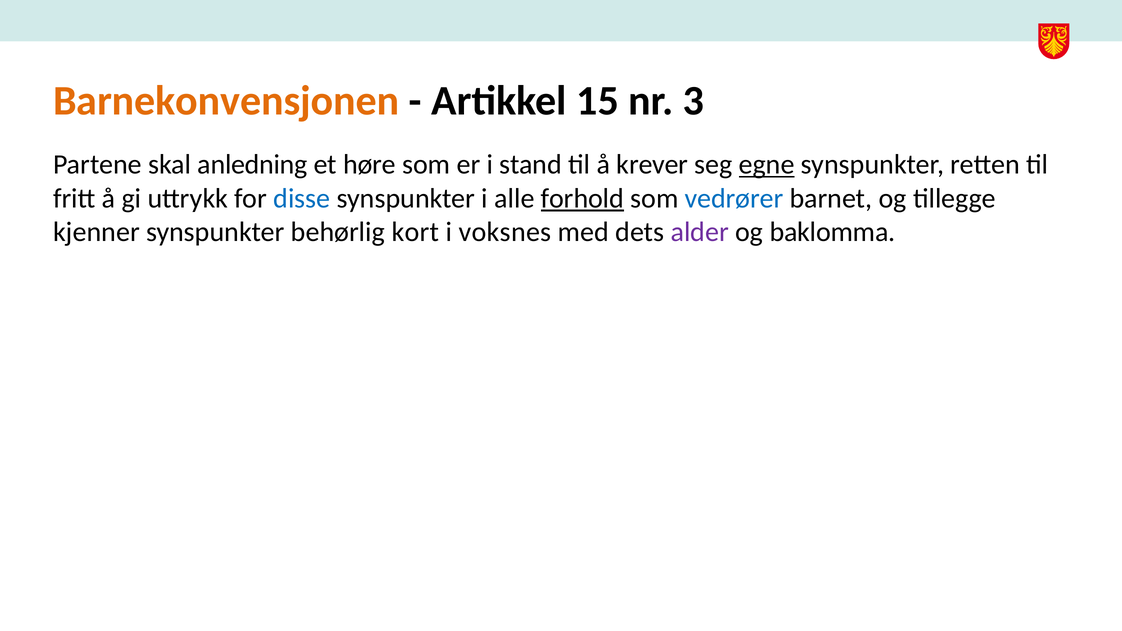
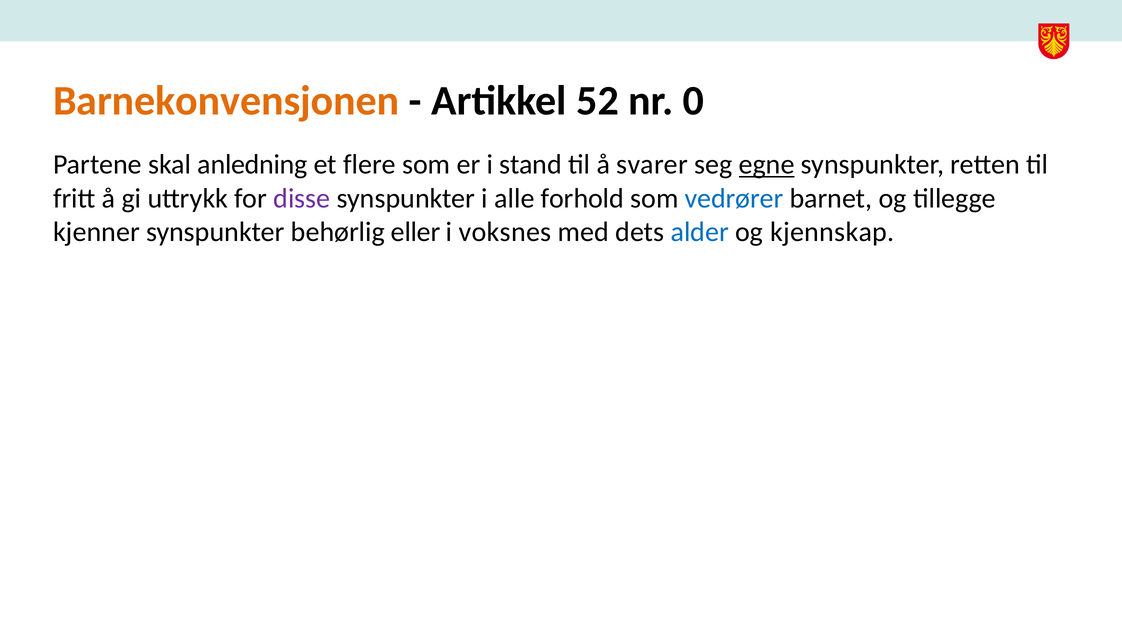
15: 15 -> 52 (598, 101)
3: 3 -> 0 (694, 101)
høre: høre -> flere (369, 165)
krever: krever -> svarer (652, 165)
disse colour: blue -> purple (302, 198)
forhold underline: present -> none (582, 198)
kort: kort -> eller (416, 232)
alder colour: purple -> blue (700, 232)
baklomma: baklomma -> kjennskap (832, 232)
